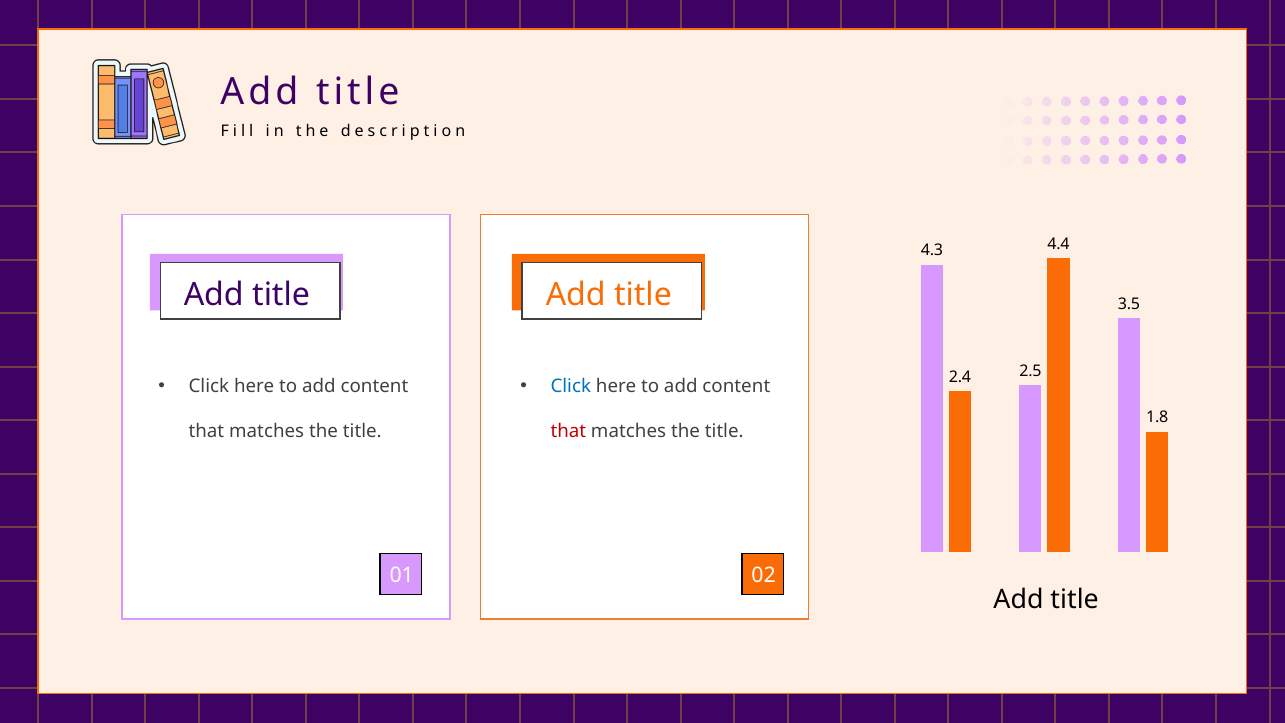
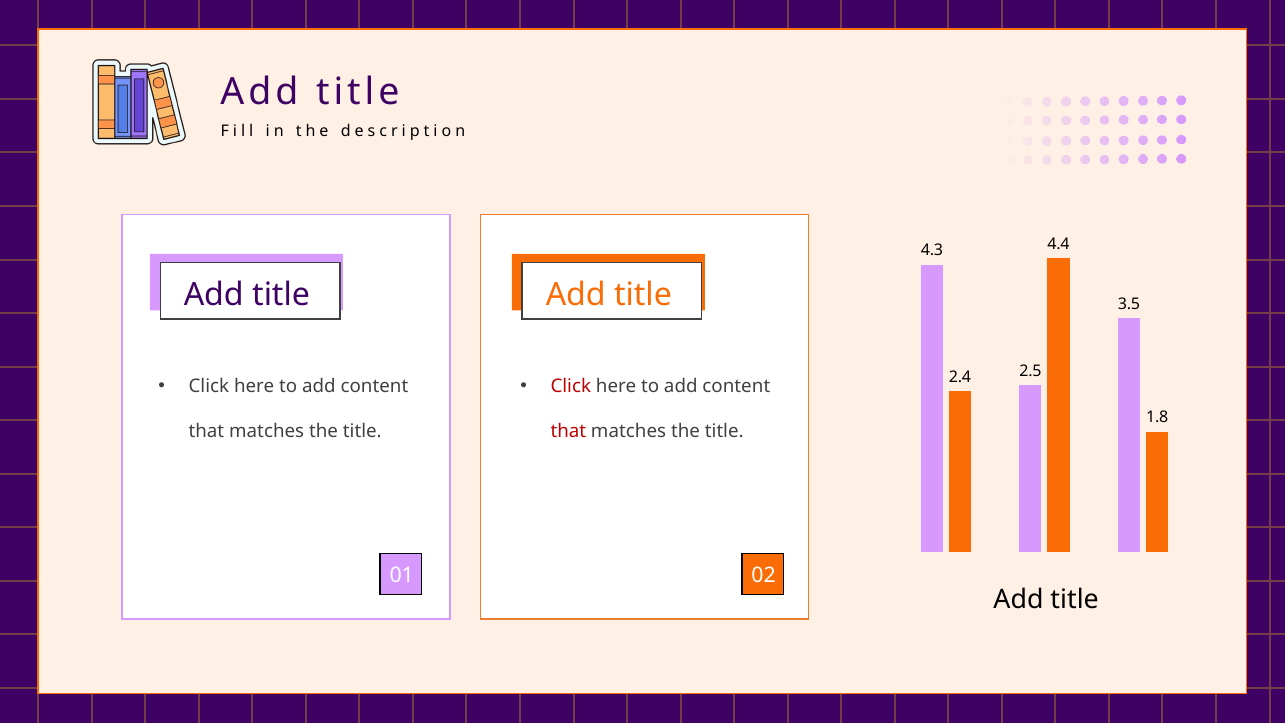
Click colour: blue -> red (571, 387)
